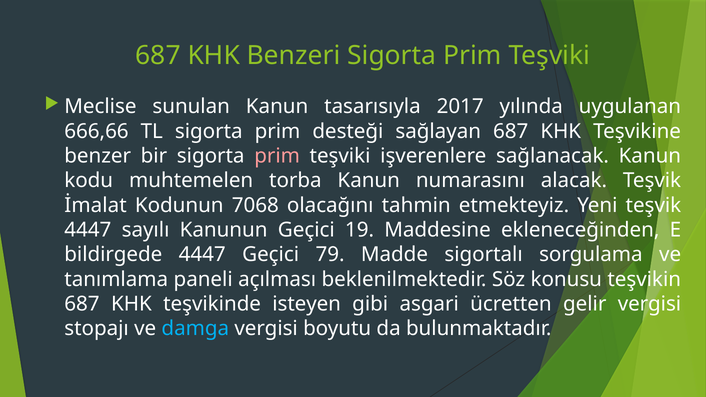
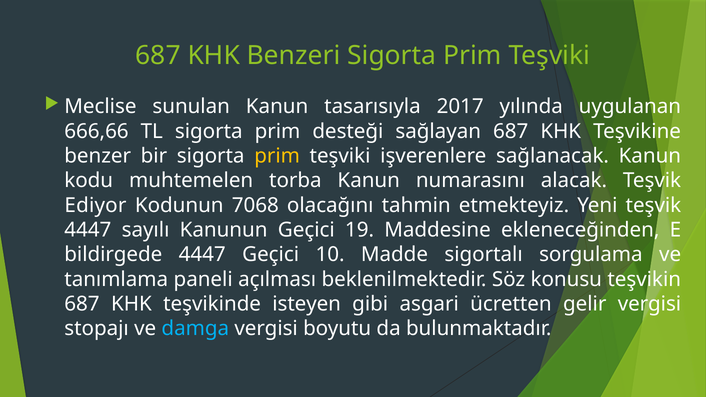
prim colour: pink -> yellow (277, 156)
İmalat: İmalat -> Ediyor (95, 205)
79: 79 -> 10 (330, 255)
